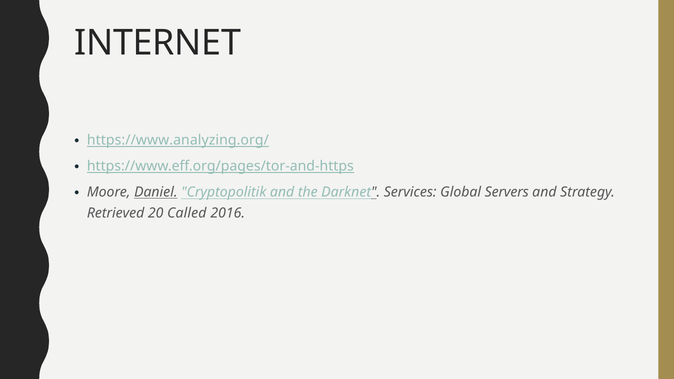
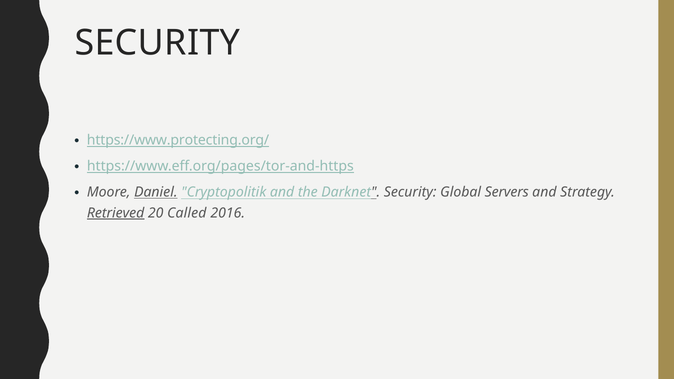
INTERNET: INTERNET -> SECURITY (157, 43)
https://www.analyzing.org/: https://www.analyzing.org/ -> https://www.protecting.org/ (178, 140)
Darknet Services: Services -> Security (410, 192)
Retrieved underline: none -> present (116, 213)
